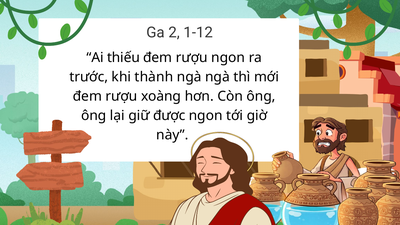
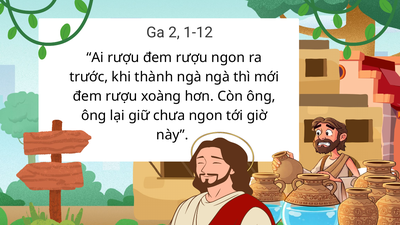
Ai thiếu: thiếu -> rượu (123, 58)
được: được -> chưa (169, 116)
